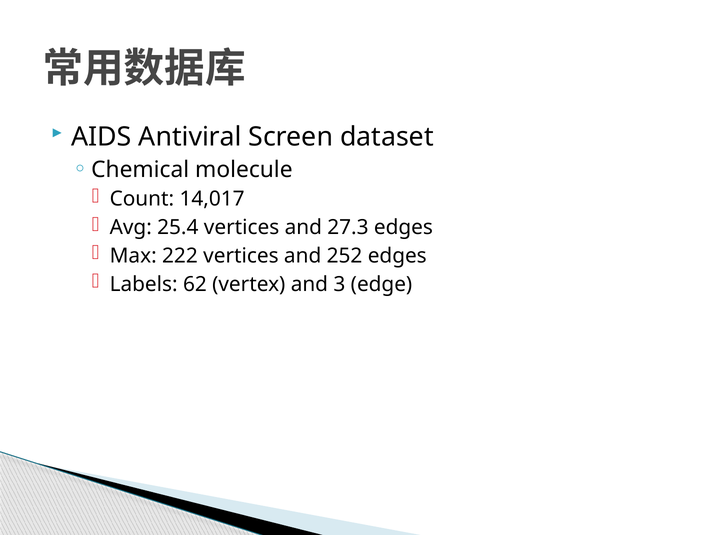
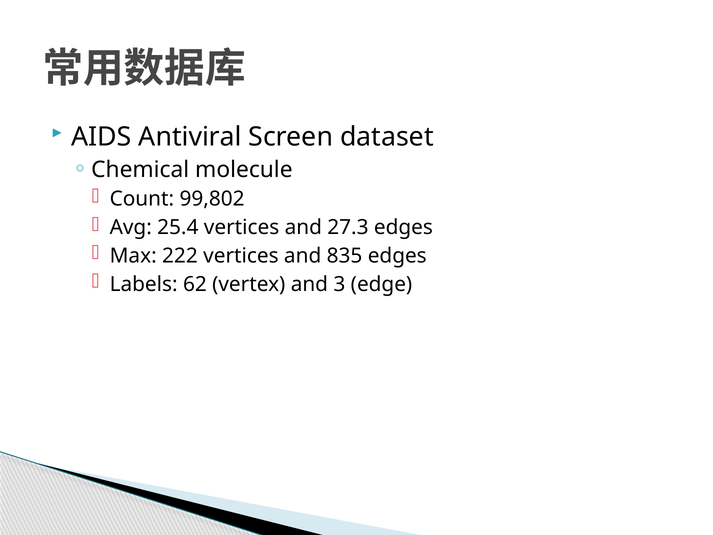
14,017: 14,017 -> 99,802 (212, 199)
252: 252 -> 835 (345, 256)
